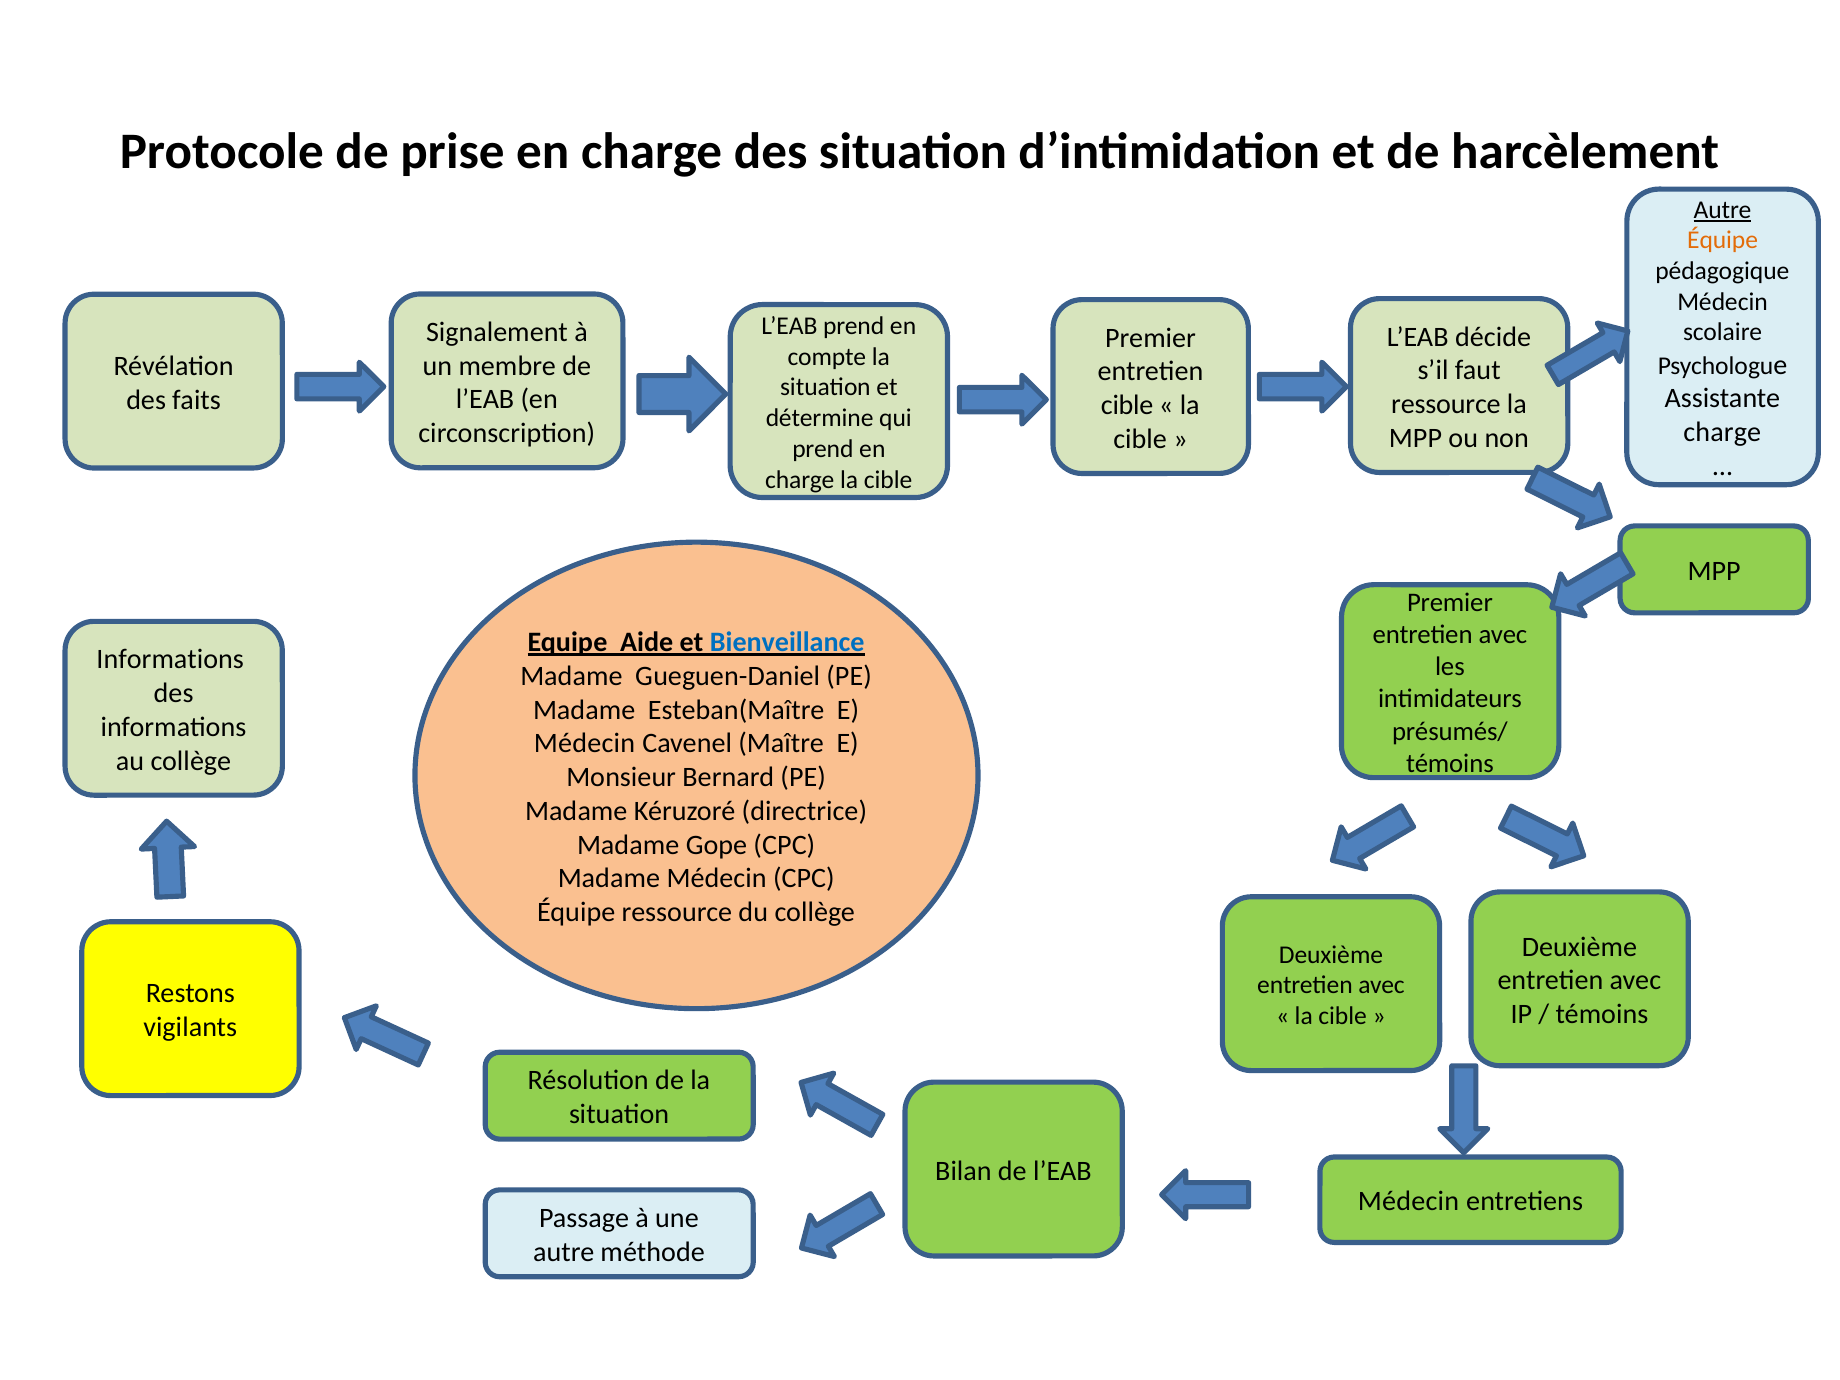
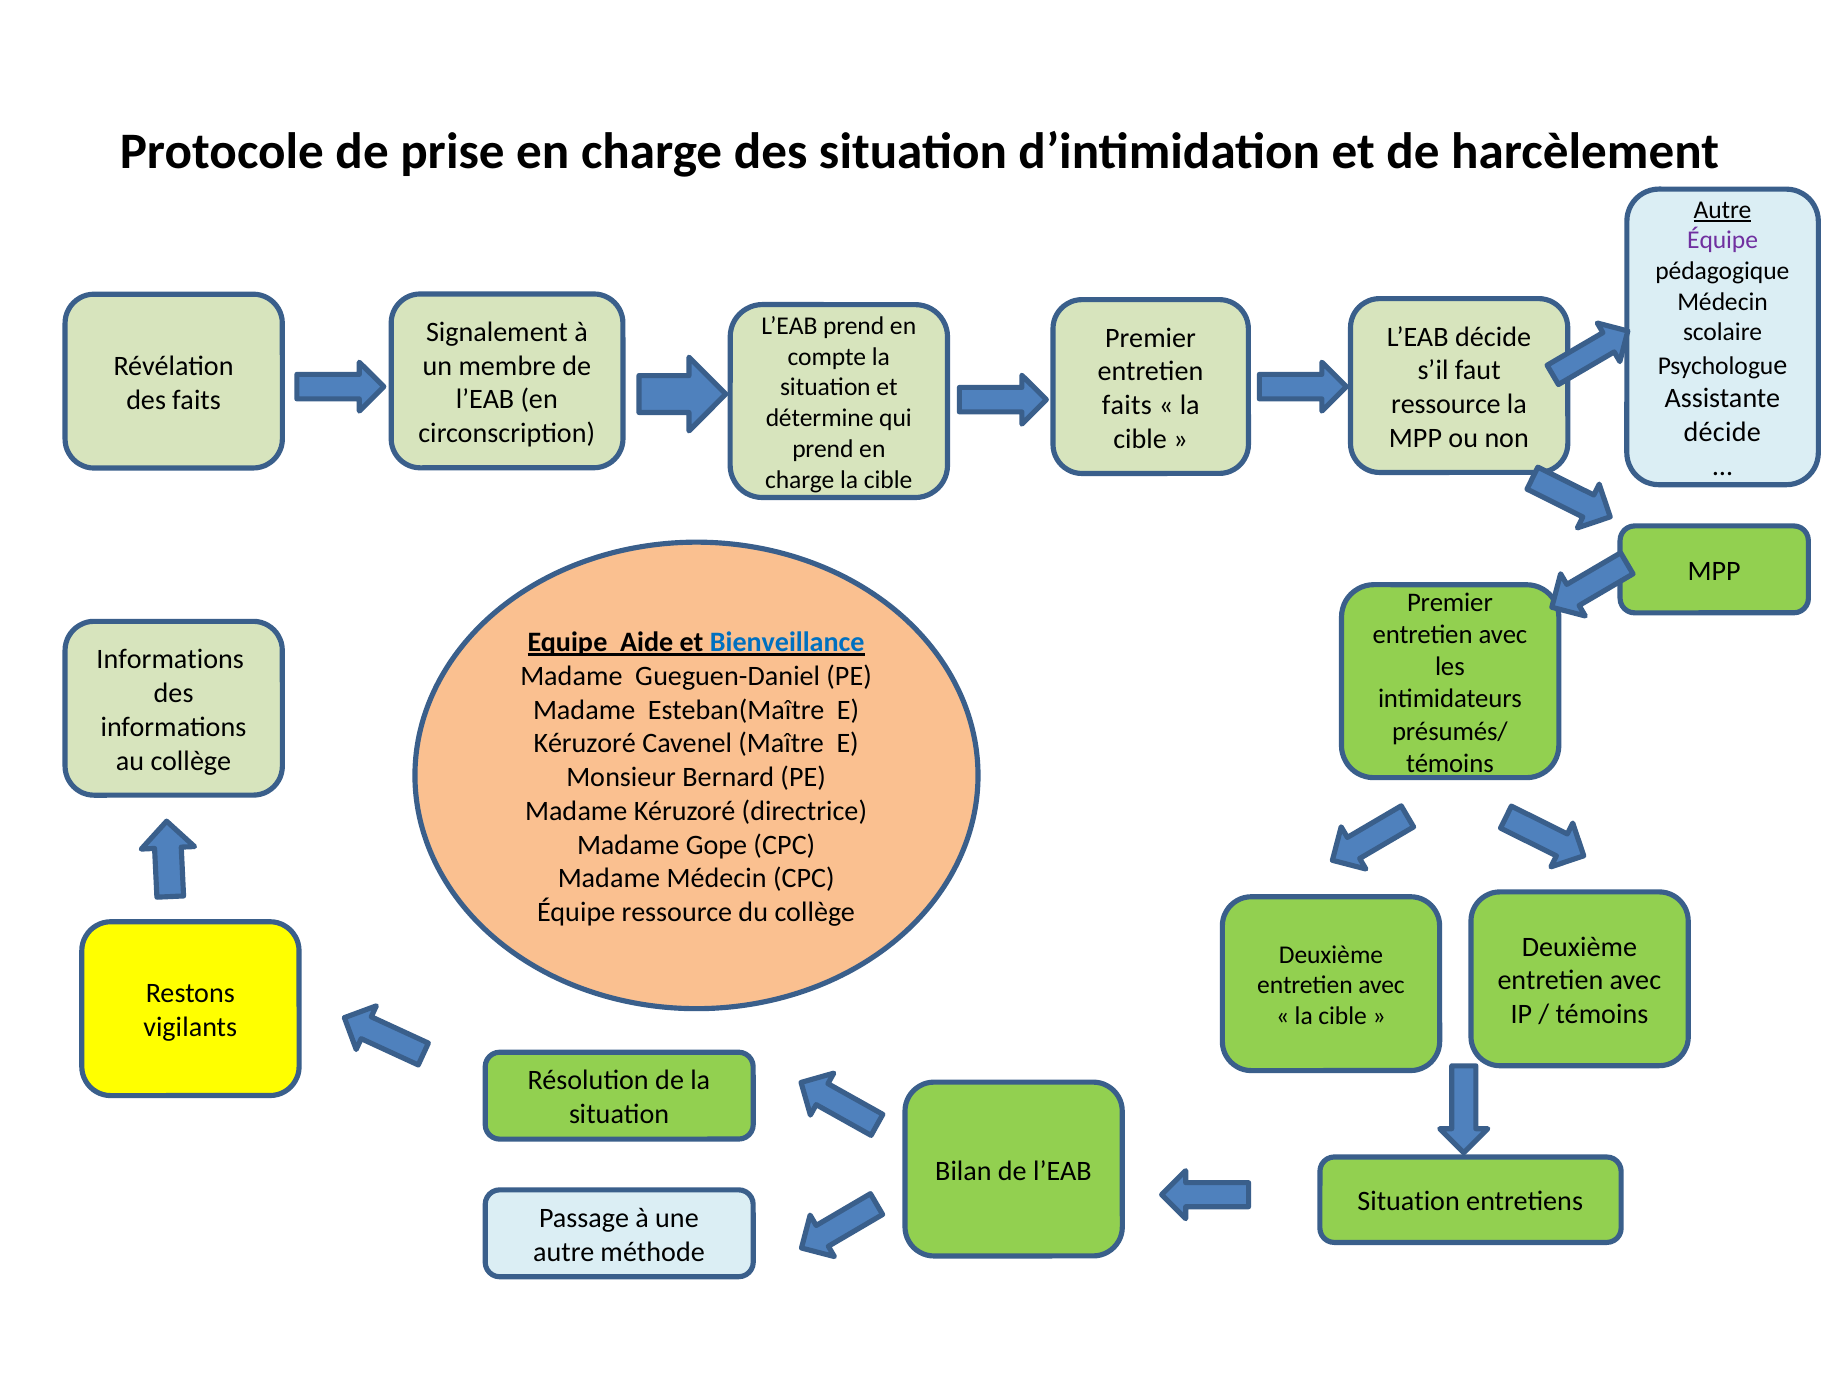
Équipe colour: orange -> purple (1723, 240)
cible: cible -> faits (1127, 405)
charge: charge -> décide (1722, 432)
Médecin: Médecin -> Kéruzoré (585, 744)
Médecin: Médecin -> Situation (1409, 1202)
